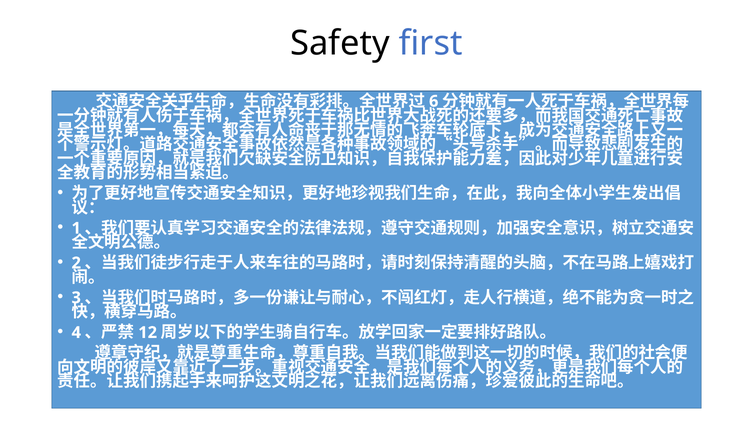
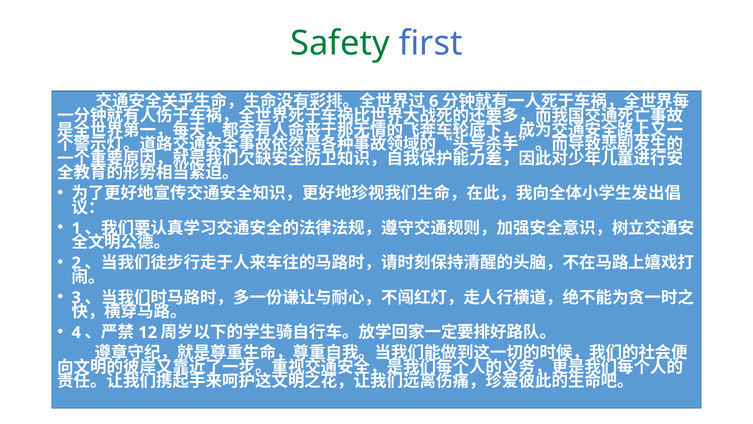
Safety colour: black -> green (340, 43)
